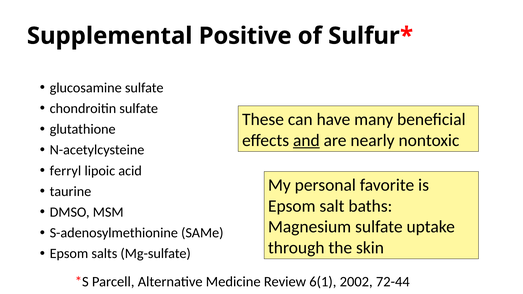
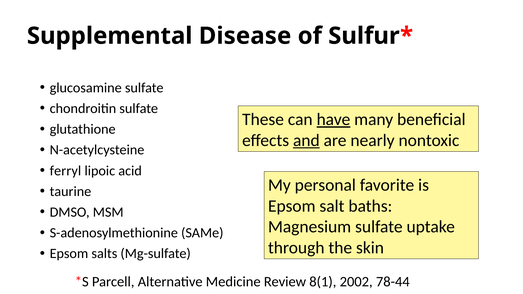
Positive: Positive -> Disease (245, 36)
have underline: none -> present (333, 120)
6(1: 6(1 -> 8(1 (323, 282)
72-44: 72-44 -> 78-44 (393, 282)
